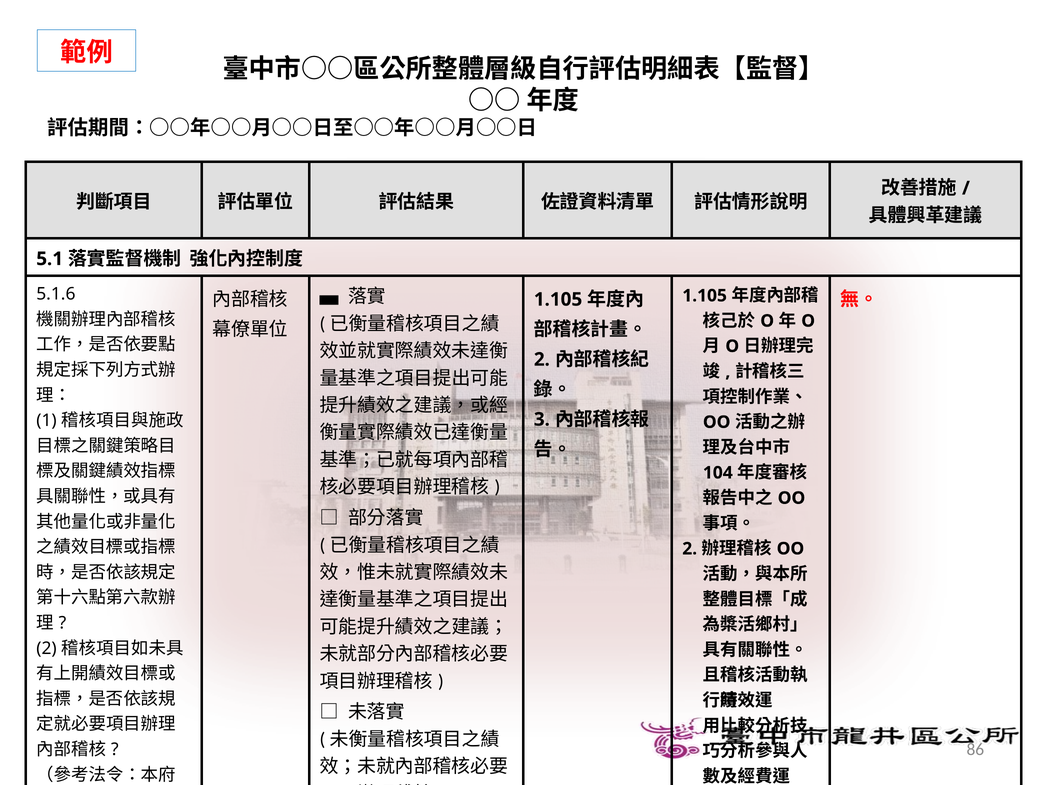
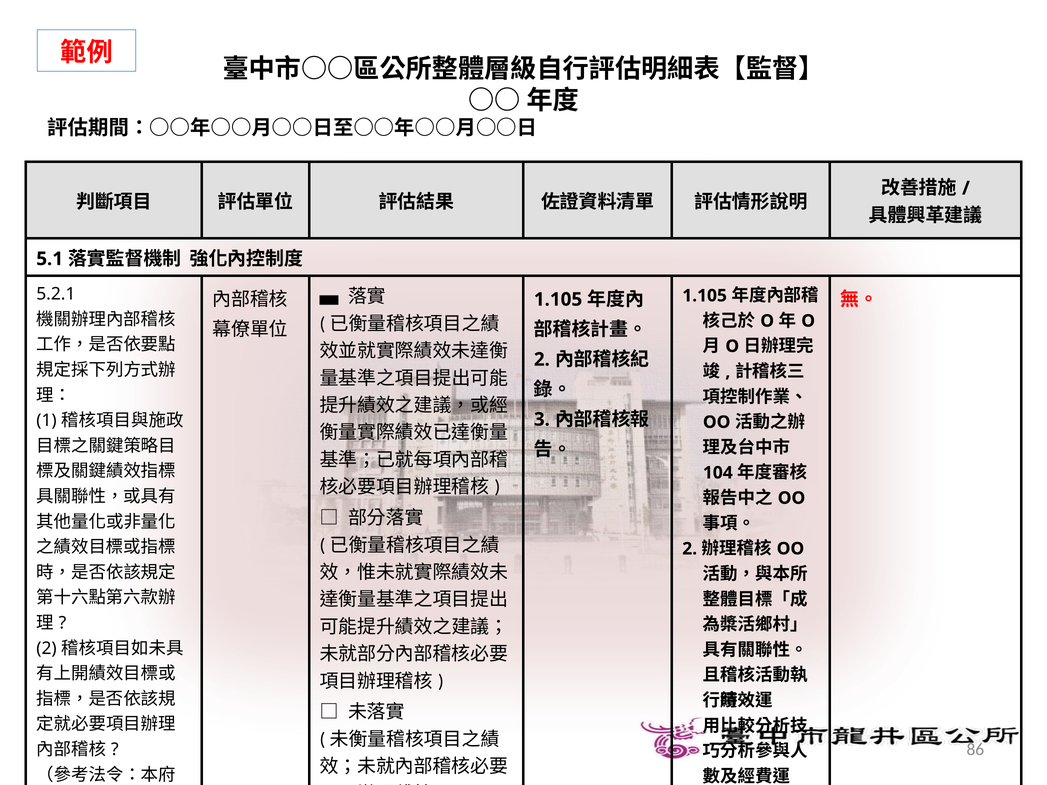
5.1.6: 5.1.6 -> 5.2.1 (56, 294)
